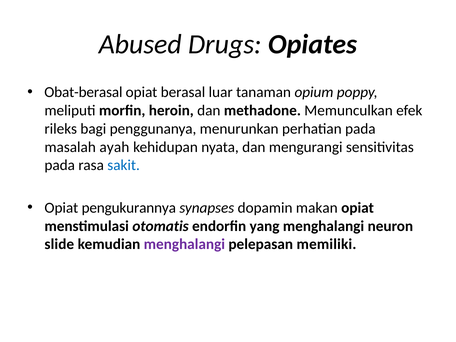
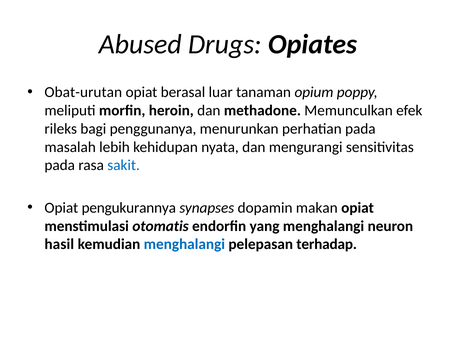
Obat-berasal: Obat-berasal -> Obat-urutan (83, 92)
ayah: ayah -> lebih (114, 147)
slide: slide -> hasil (59, 244)
menghalangi colour: purple -> blue (184, 244)
memiliki: memiliki -> terhadap (327, 244)
